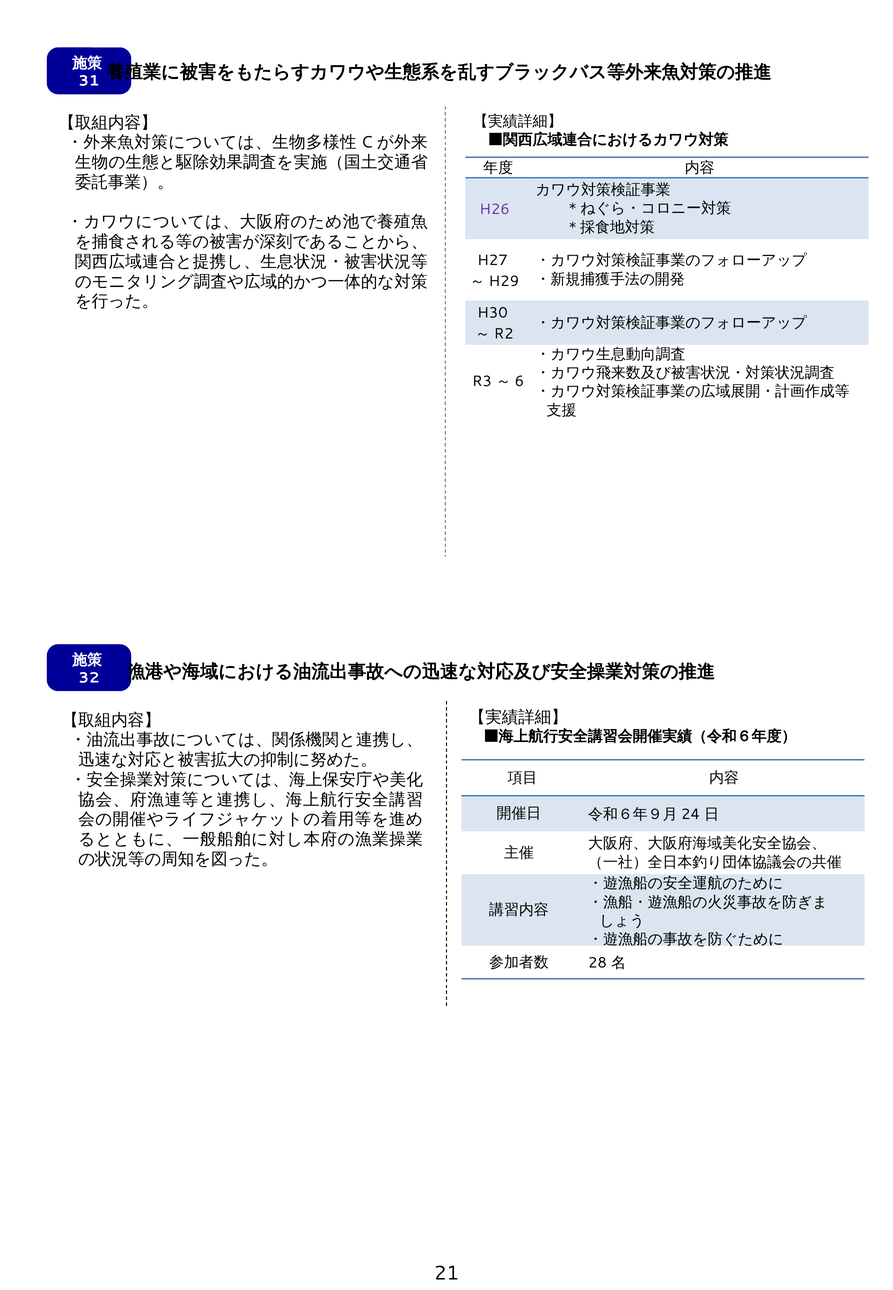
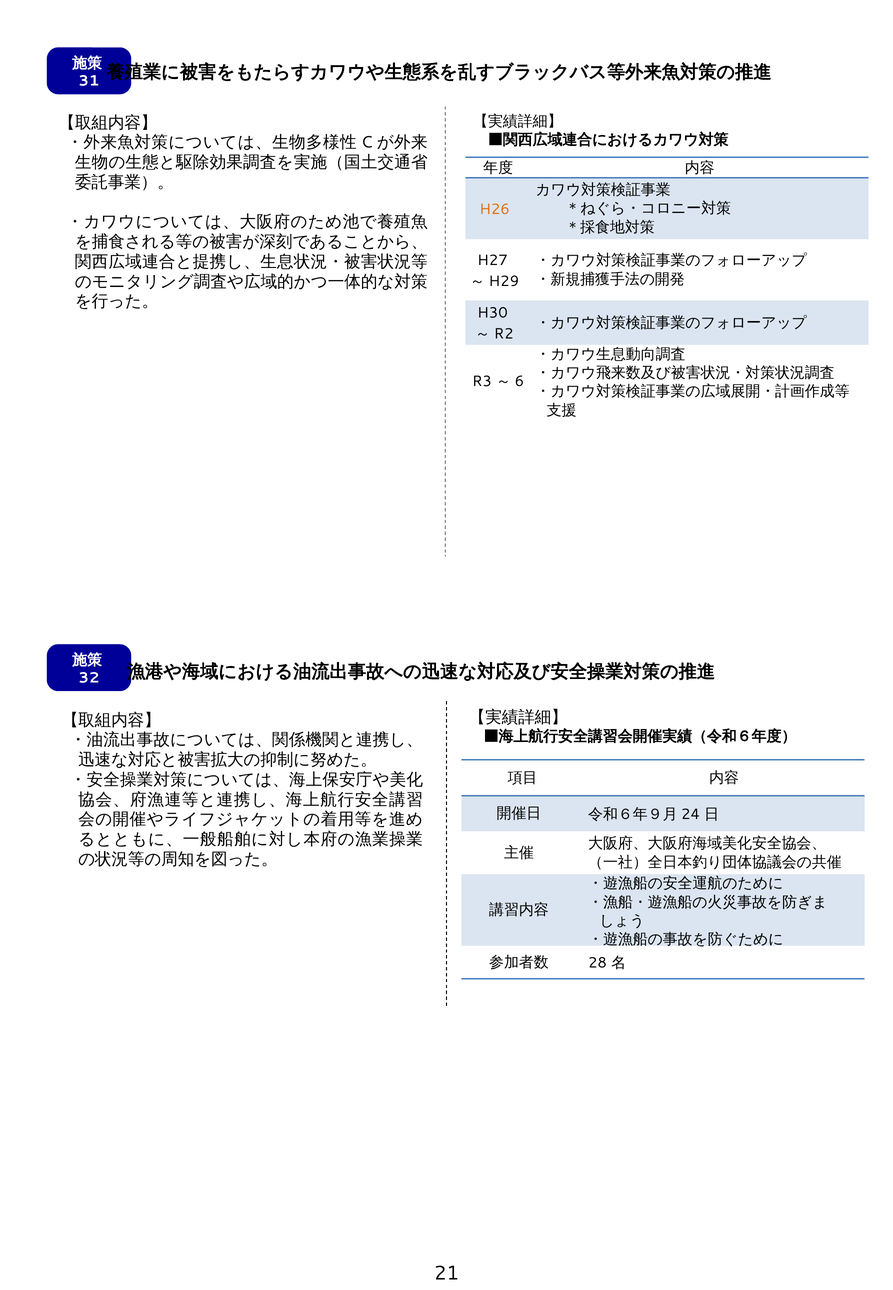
H26 colour: purple -> orange (495, 209)
